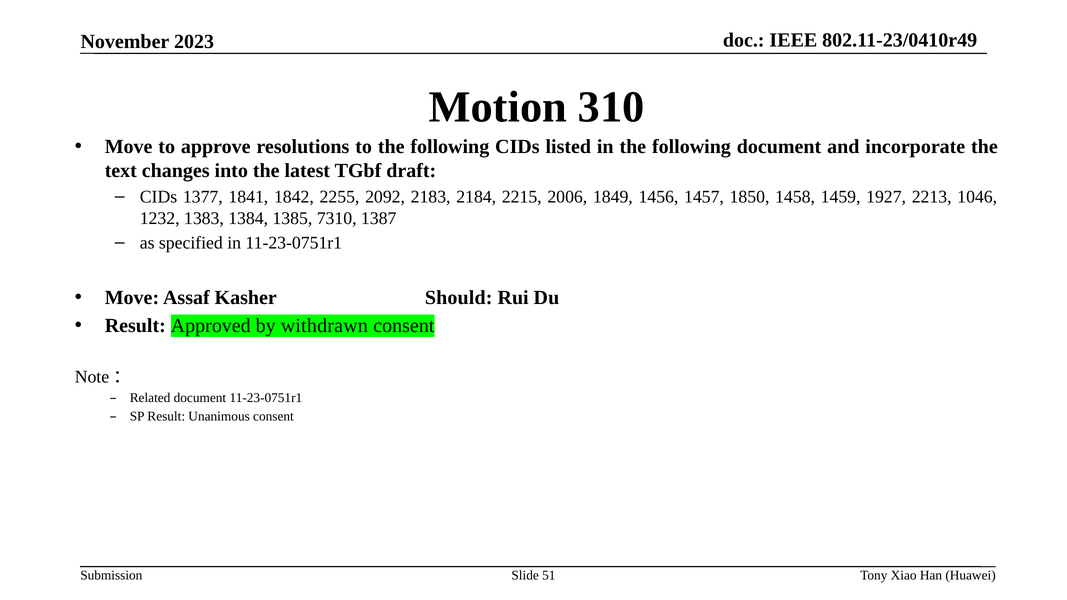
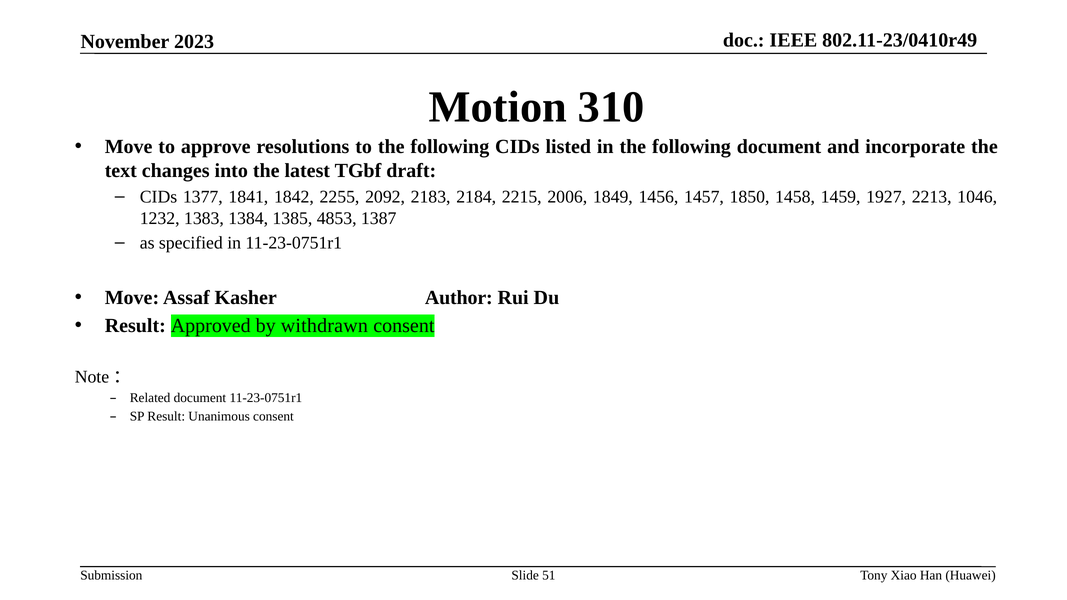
7310: 7310 -> 4853 (337, 218)
Should: Should -> Author (459, 298)
